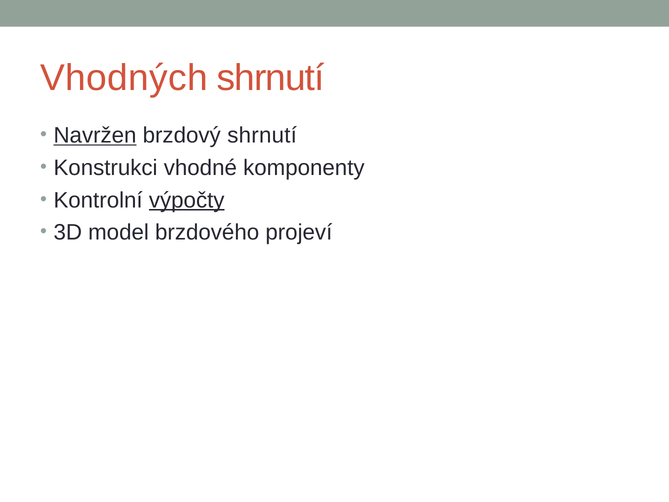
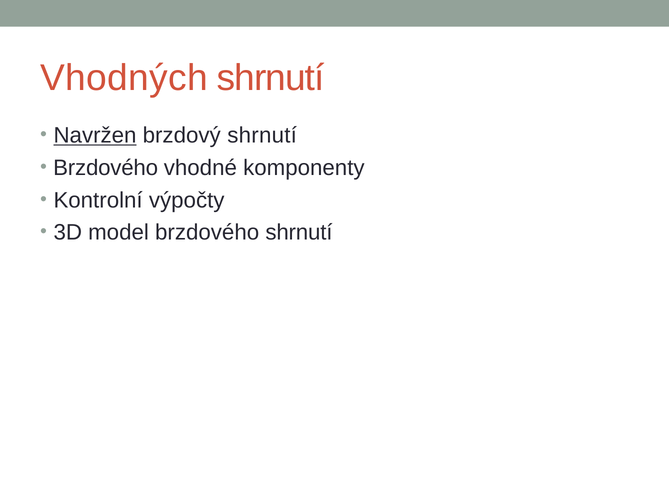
Konstrukci: Konstrukci -> Brzdového (106, 168)
výpočty underline: present -> none (187, 200)
brzdového projeví: projeví -> shrnutí (299, 232)
